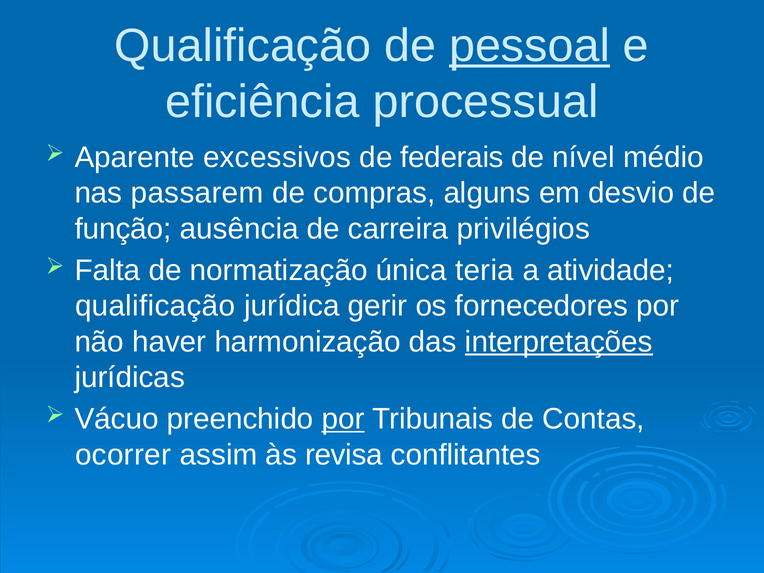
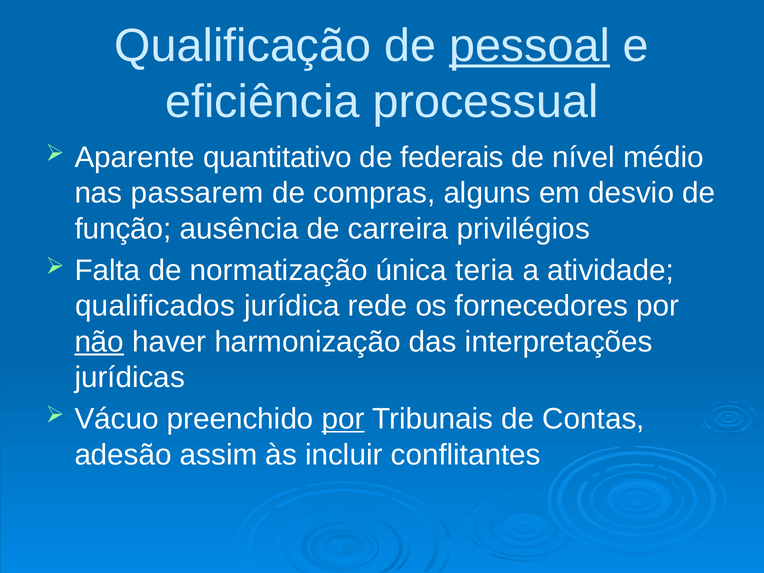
excessivos: excessivos -> quantitativo (277, 157)
qualificação: qualificação -> qualificados (155, 306)
gerir: gerir -> rede (378, 306)
não underline: none -> present (99, 342)
interpretações underline: present -> none (559, 342)
ocorrer: ocorrer -> adesão (123, 455)
revisa: revisa -> incluir (344, 455)
